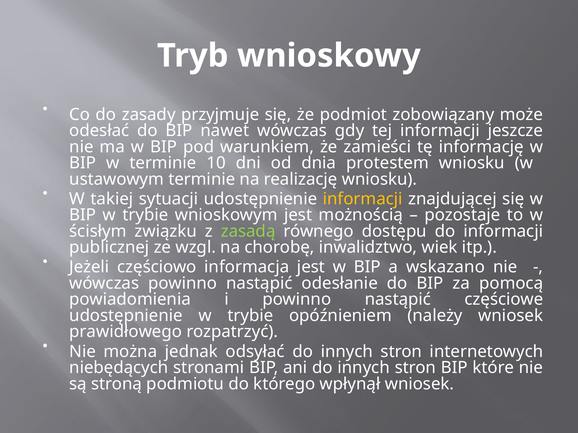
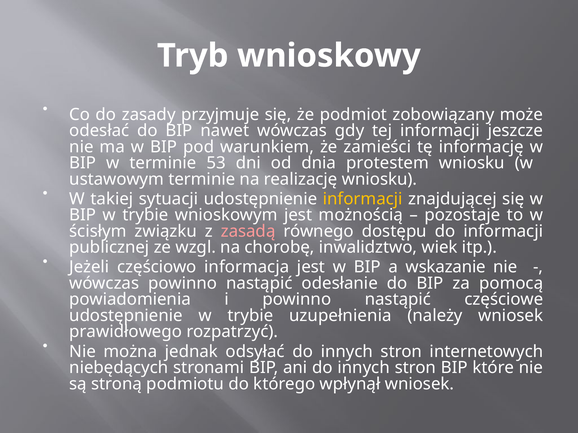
10: 10 -> 53 (216, 163)
zasadą colour: light green -> pink (248, 231)
wskazano: wskazano -> wskazanie (446, 267)
opóźnieniem: opóźnieniem -> uzupełnienia (340, 316)
